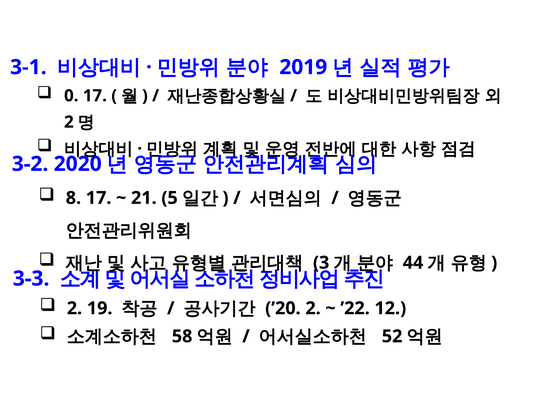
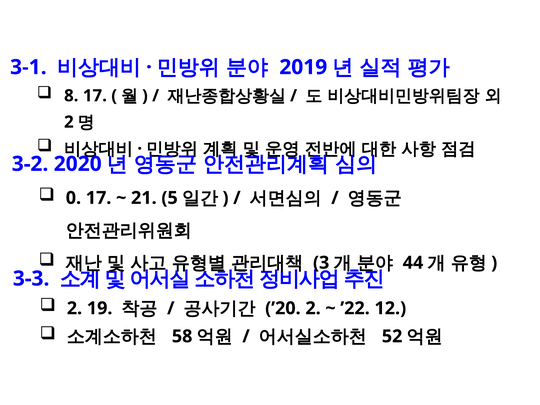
0: 0 -> 8 (71, 96)
8: 8 -> 0 (73, 198)
